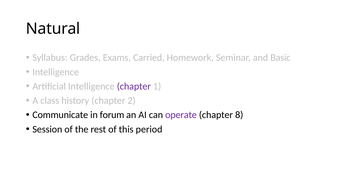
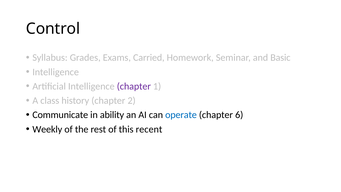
Natural: Natural -> Control (53, 29)
forum: forum -> ability (112, 115)
operate colour: purple -> blue (181, 115)
8: 8 -> 6 (239, 115)
Session: Session -> Weekly (47, 129)
period: period -> recent (149, 129)
